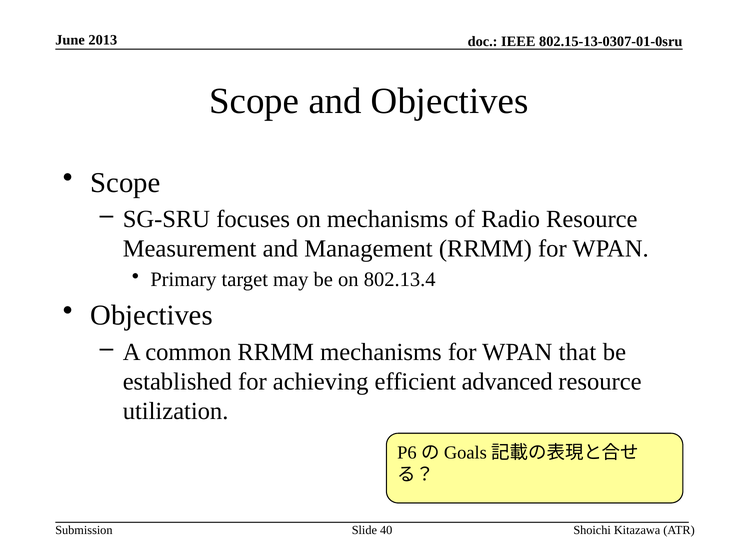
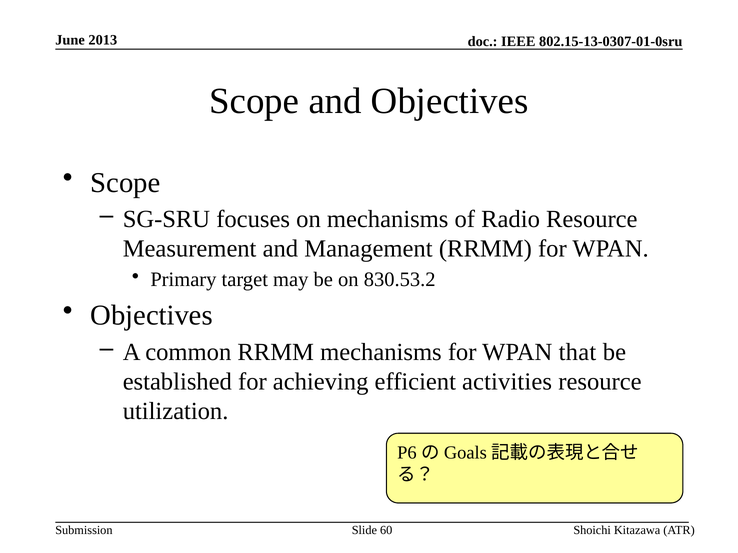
802.13.4: 802.13.4 -> 830.53.2 (400, 280)
advanced: advanced -> activities (507, 382)
40: 40 -> 60 (386, 531)
